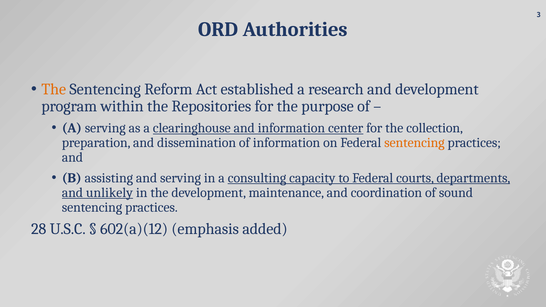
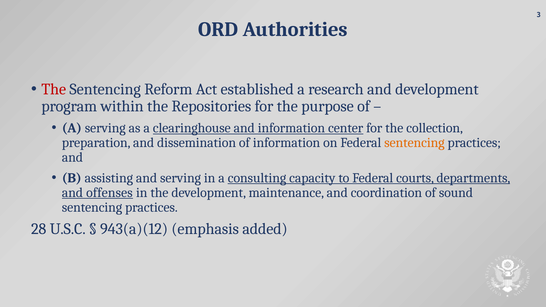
The colour: orange -> red (54, 89)
unlikely: unlikely -> offenses (109, 193)
602(a)(12: 602(a)(12 -> 943(a)(12 (134, 229)
